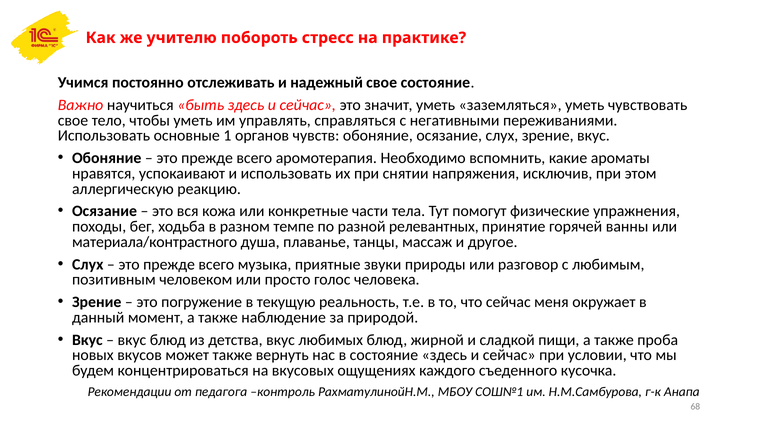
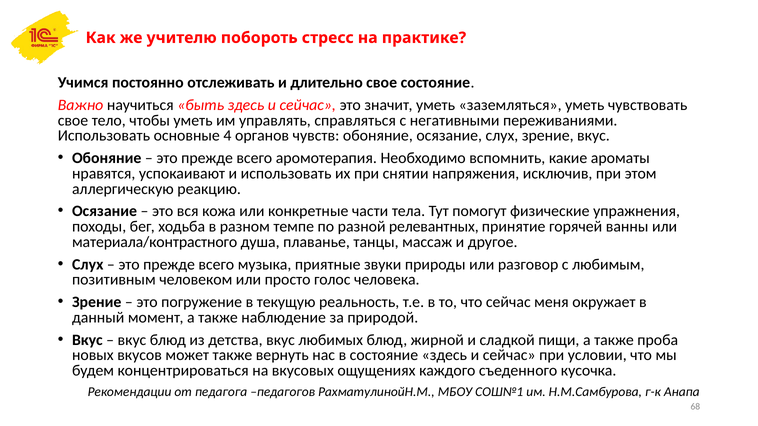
надежный: надежный -> длительно (327, 83)
1: 1 -> 4 (227, 136)
контроль: контроль -> педагогов (283, 392)
